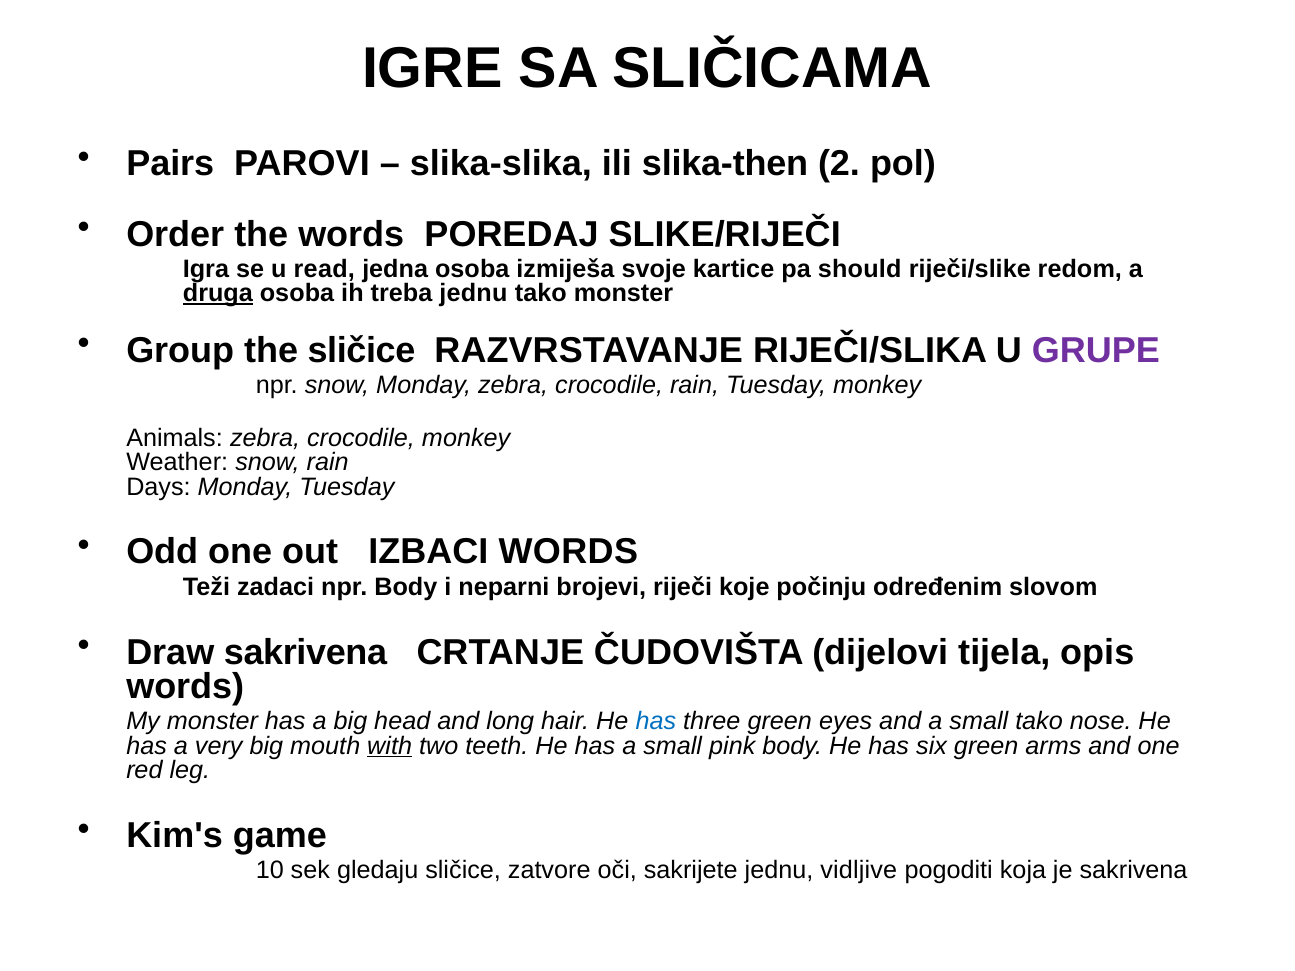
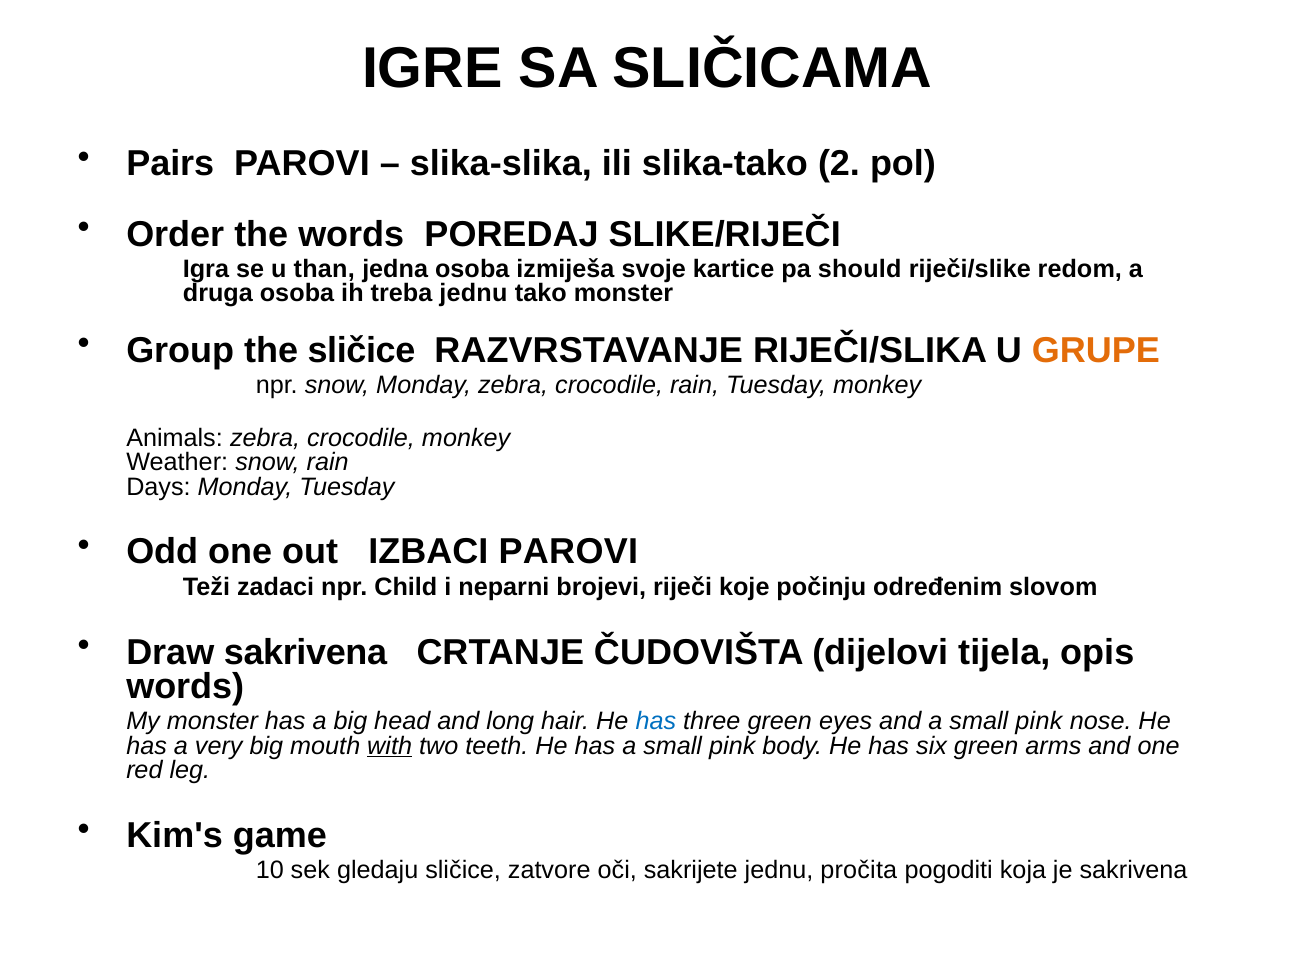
slika-then: slika-then -> slika-tako (725, 163)
read: read -> than (324, 269)
druga underline: present -> none (218, 293)
GRUPE colour: purple -> orange (1096, 350)
IZBACI WORDS: WORDS -> PAROVI (568, 552)
npr Body: Body -> Child (406, 587)
and a small tako: tako -> pink (1039, 722)
vidljive: vidljive -> pročita (859, 870)
